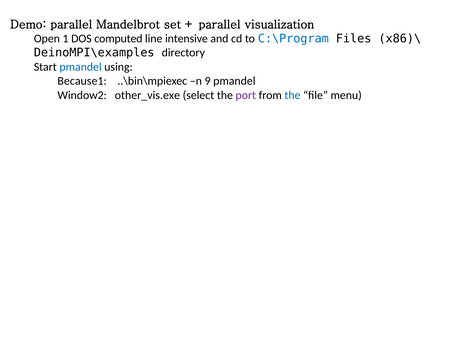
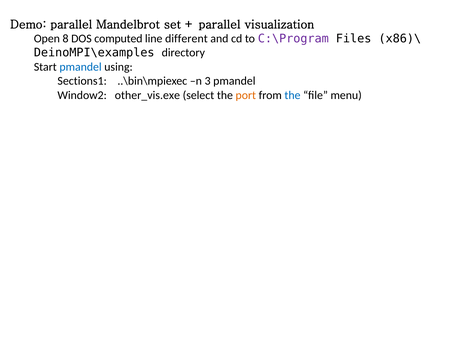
1: 1 -> 8 (66, 39)
intensive: intensive -> different (186, 39)
C:\Program colour: blue -> purple (293, 39)
Because1: Because1 -> Sections1 (82, 81)
9: 9 -> 3 (208, 81)
port colour: purple -> orange (246, 95)
